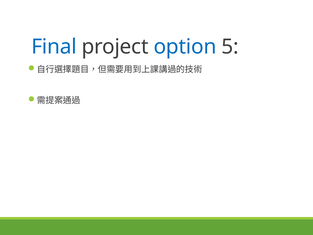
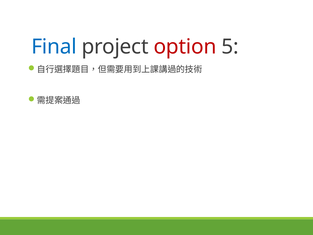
option colour: blue -> red (185, 47)
